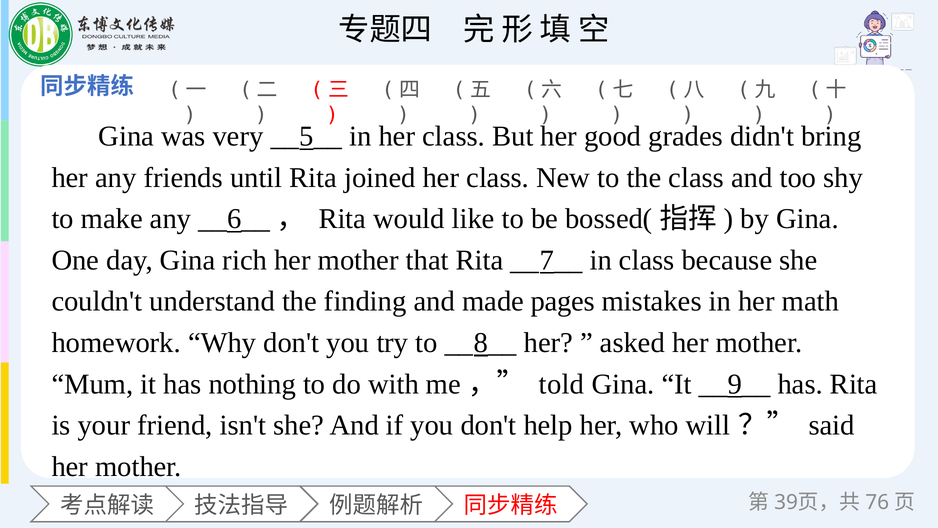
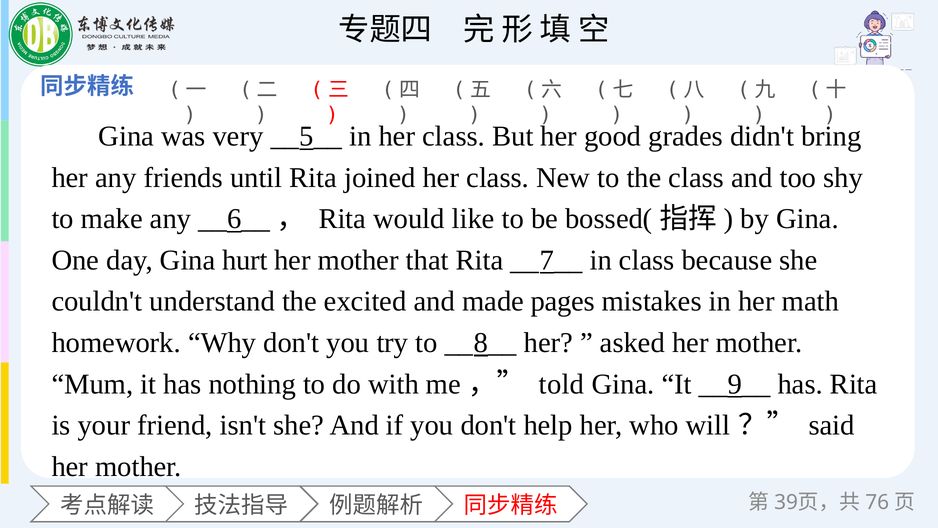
rich: rich -> hurt (245, 260)
finding: finding -> excited (365, 301)
